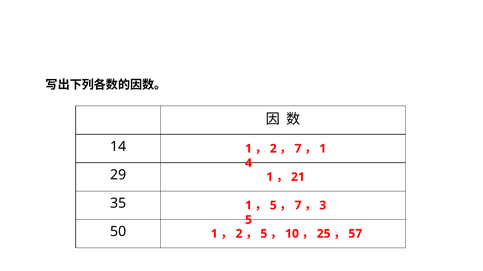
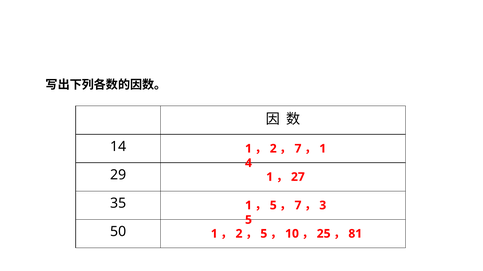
21: 21 -> 27 (298, 177)
57: 57 -> 81 (355, 234)
